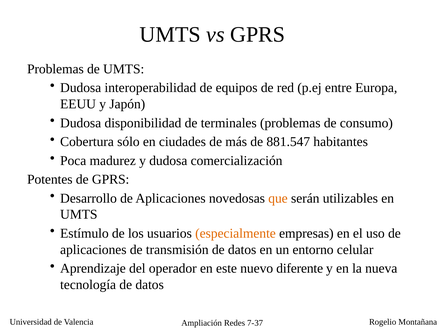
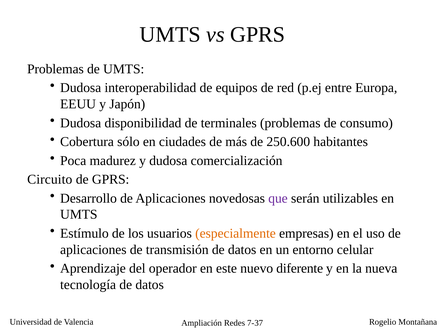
881.547: 881.547 -> 250.600 (288, 142)
Potentes: Potentes -> Circuito (50, 179)
que colour: orange -> purple (278, 198)
